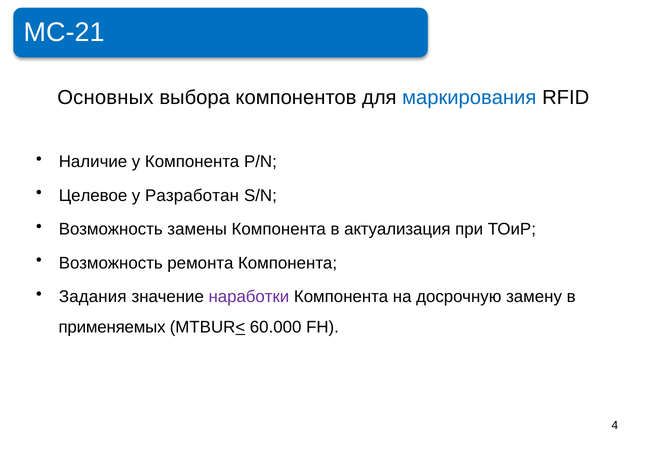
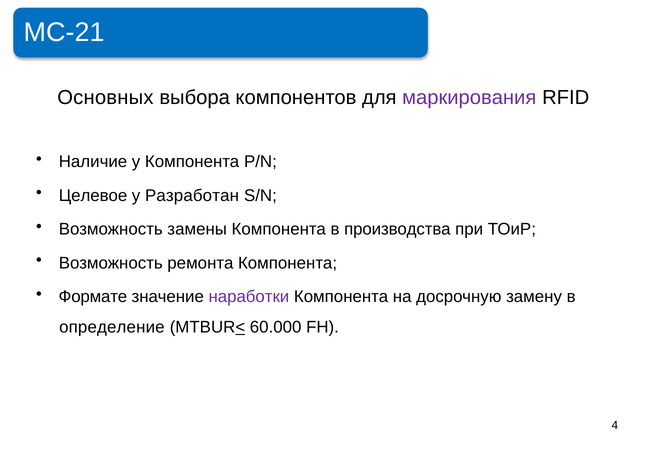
маркирования colour: blue -> purple (469, 98)
актуализация: актуализация -> производства (397, 229)
Задания: Задания -> Формате (93, 297)
применяемых: применяемых -> определение (112, 327)
